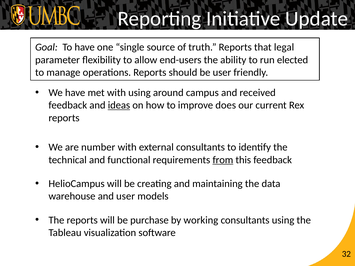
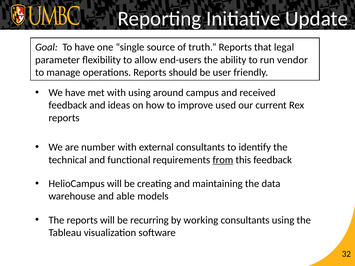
elected: elected -> vendor (292, 60)
ideas underline: present -> none (119, 105)
does: does -> used (226, 105)
and user: user -> able (126, 196)
purchase: purchase -> recurring (149, 220)
